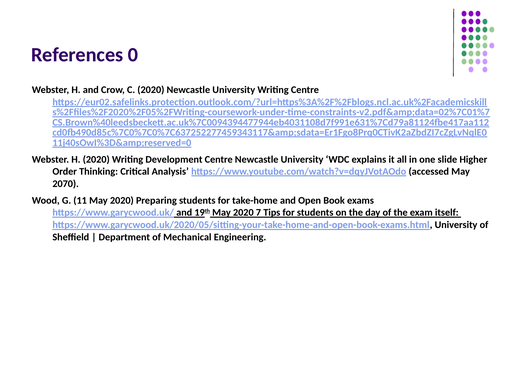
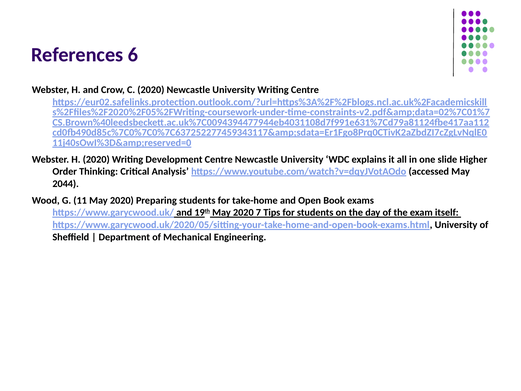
0: 0 -> 6 (133, 55)
2070: 2070 -> 2044 (66, 184)
